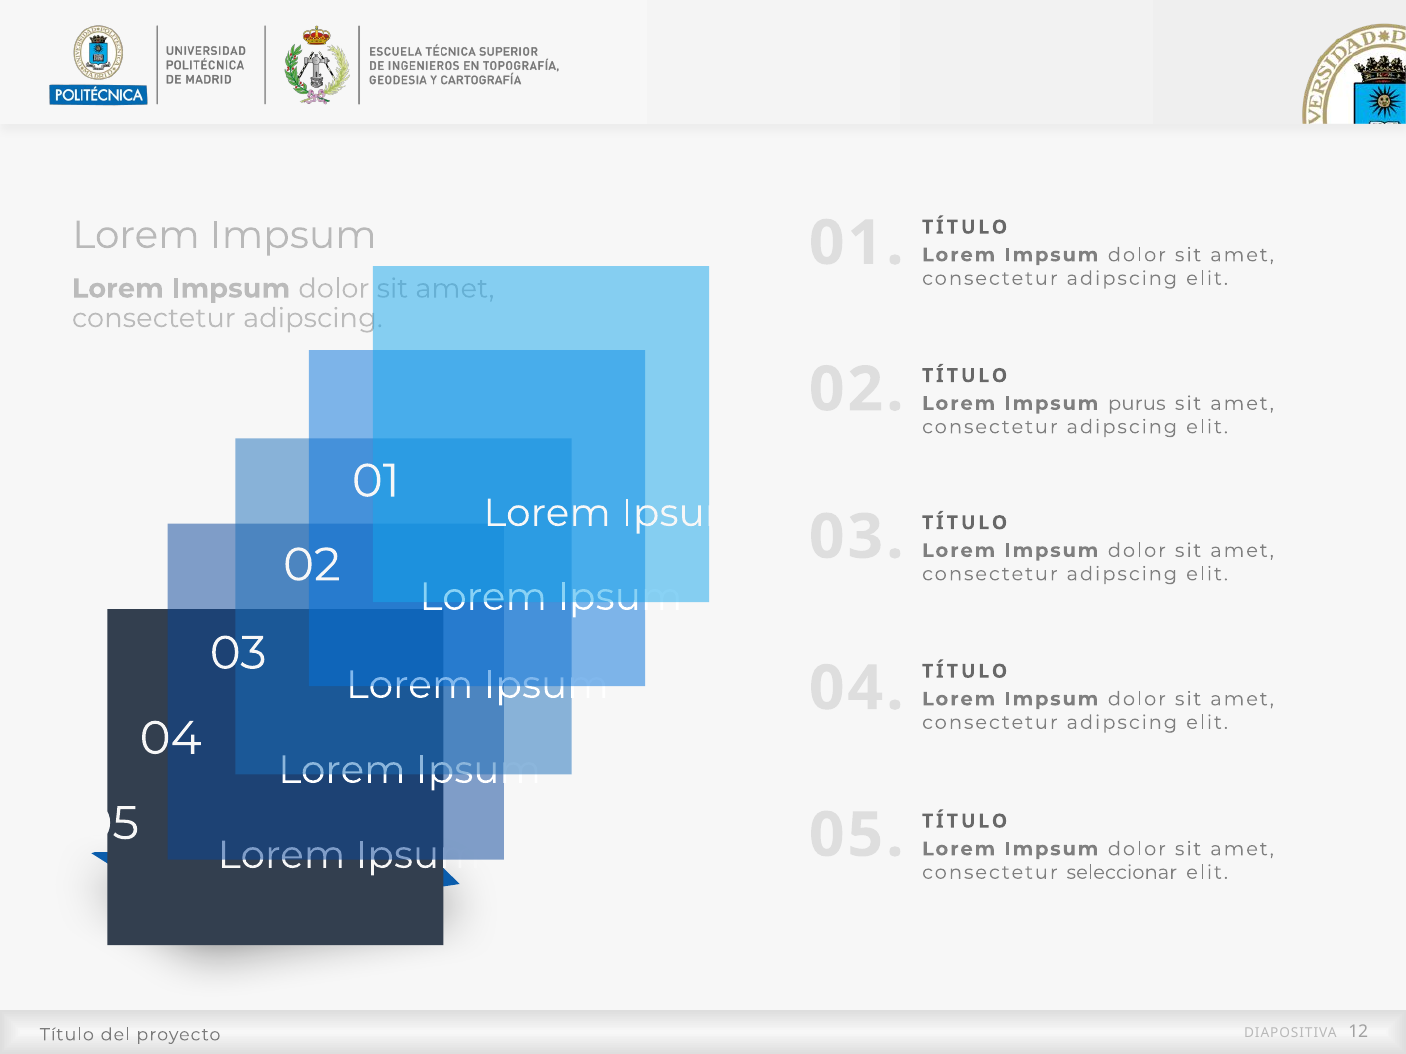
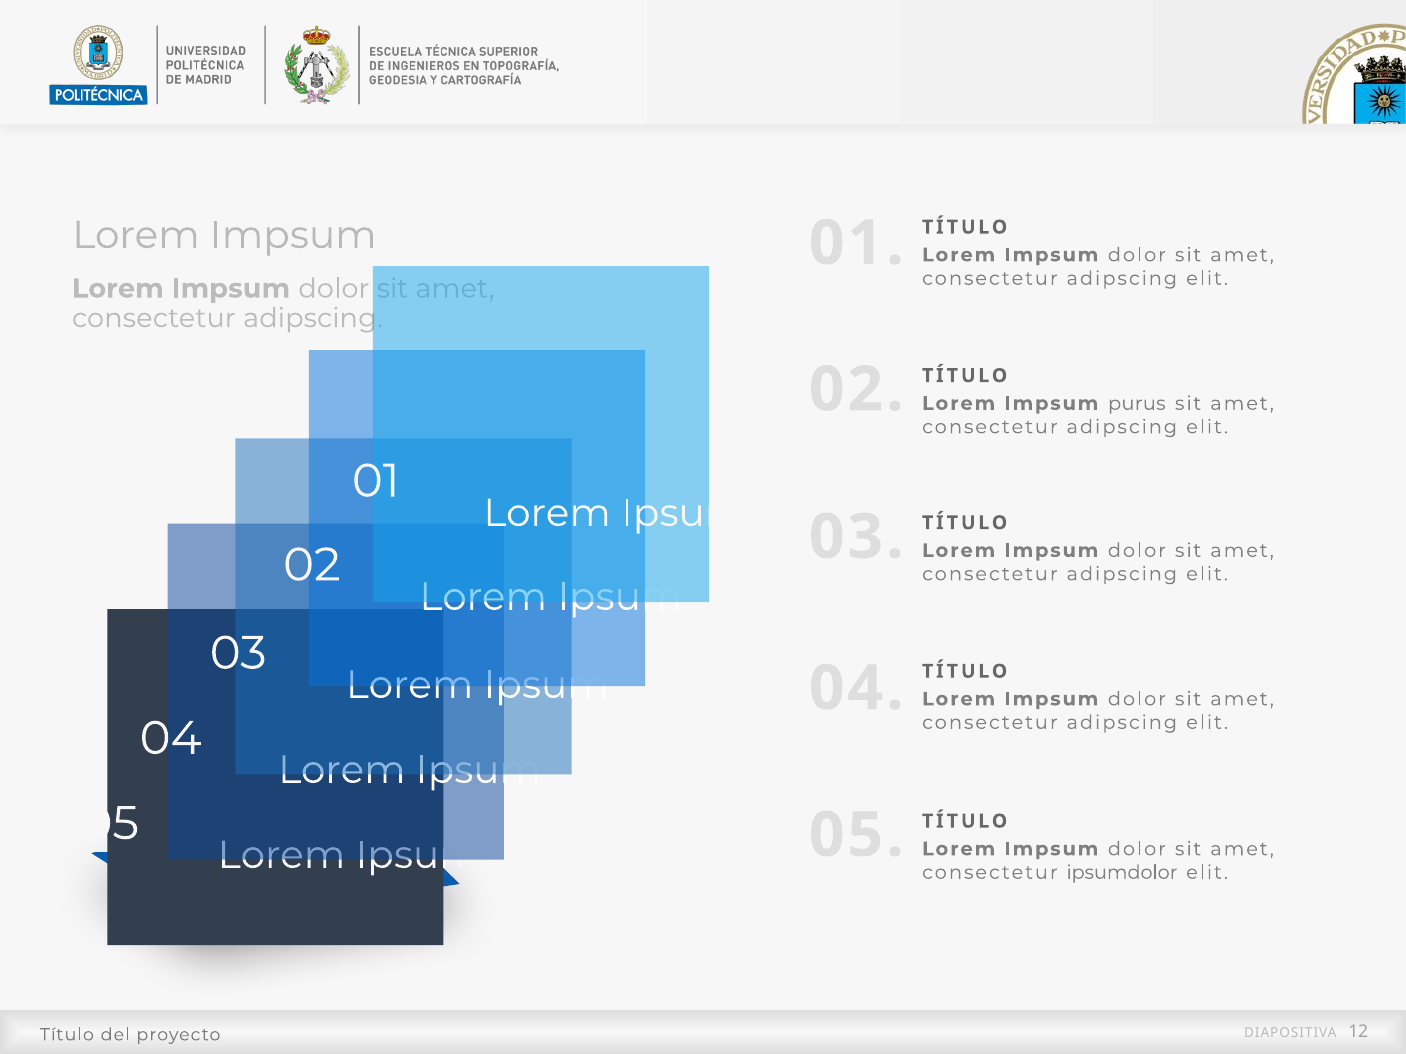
seleccionar: seleccionar -> ipsumdolor (1122, 873)
